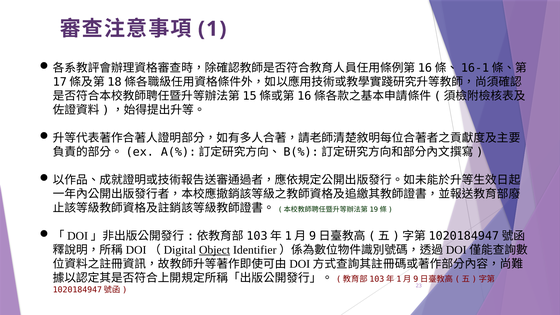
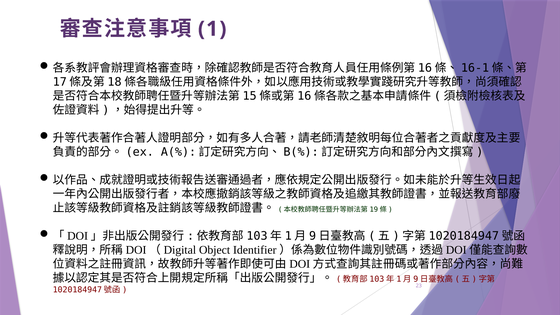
Object underline: present -> none (215, 250)
